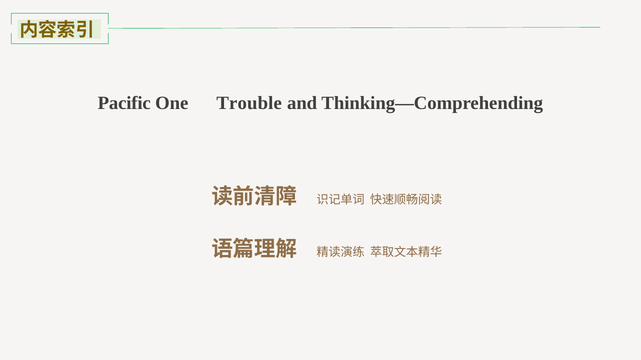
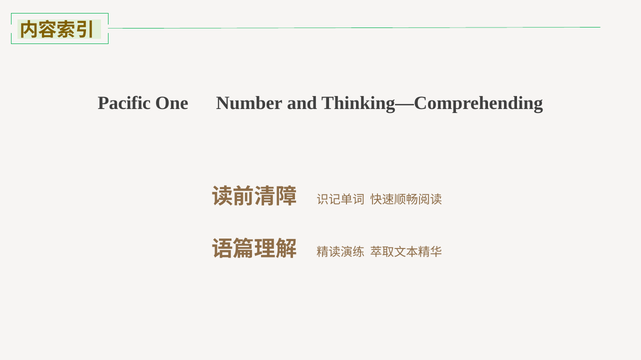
Trouble: Trouble -> Number (249, 103)
